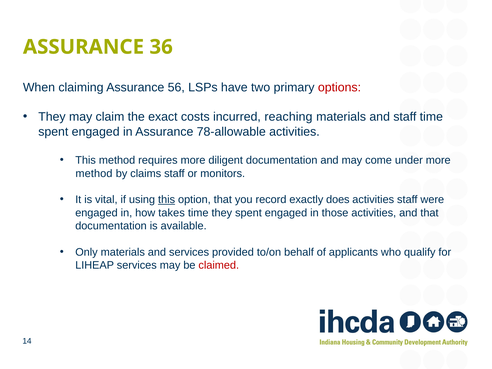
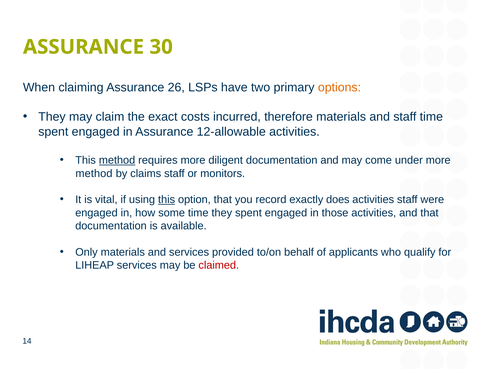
36: 36 -> 30 (161, 47)
56: 56 -> 26 (176, 87)
options colour: red -> orange (339, 87)
reaching: reaching -> therefore (289, 117)
78-allowable: 78-allowable -> 12-allowable (231, 132)
method underline: none -> present (117, 160)
takes: takes -> some (172, 213)
